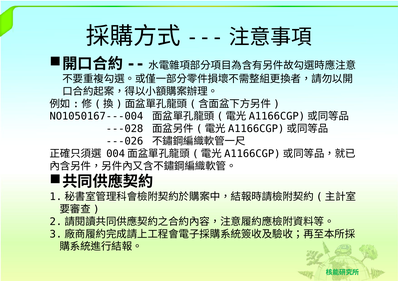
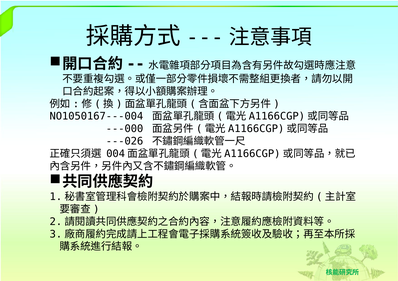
---028: ---028 -> ---000 (125, 129)
